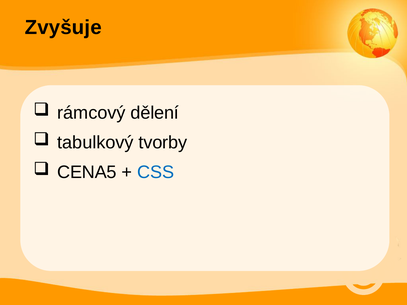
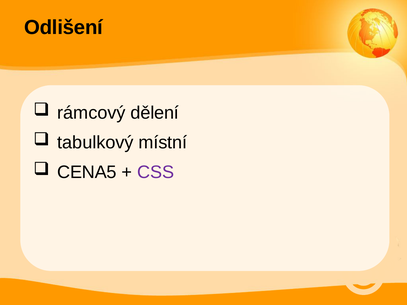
Zvyšuje: Zvyšuje -> Odlišení (63, 27)
tvorby: tvorby -> místní (163, 143)
CSS colour: blue -> purple (156, 172)
